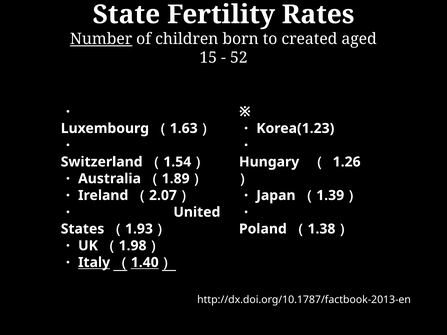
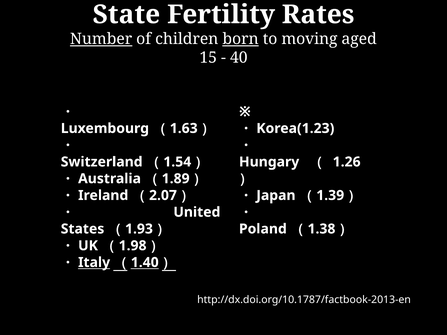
born underline: none -> present (241, 39)
created: created -> moving (309, 39)
52: 52 -> 40 (239, 58)
